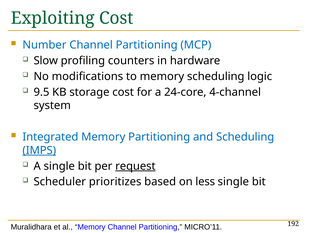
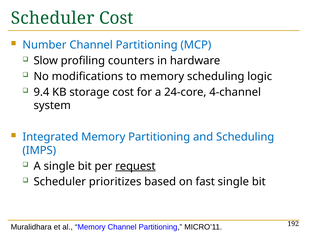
Exploiting: Exploiting -> Scheduler (53, 18)
9.5: 9.5 -> 9.4 (41, 92)
IMPS underline: present -> none (39, 150)
less: less -> fast (205, 181)
